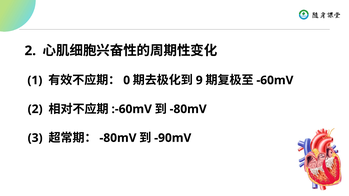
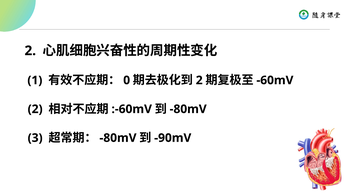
9: 9 -> 2 (199, 80)
